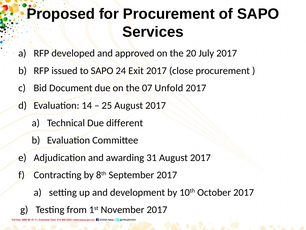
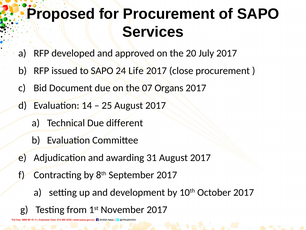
Exit: Exit -> Life (136, 71)
Unfold: Unfold -> Organs (169, 88)
